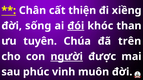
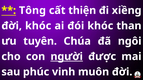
Chân: Chân -> Tông (32, 10)
đời sống: sống -> khóc (38, 26)
đói underline: present -> none (76, 26)
trên: trên -> ngôi (130, 41)
